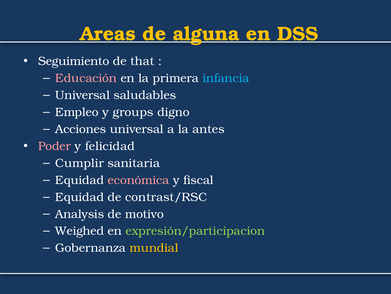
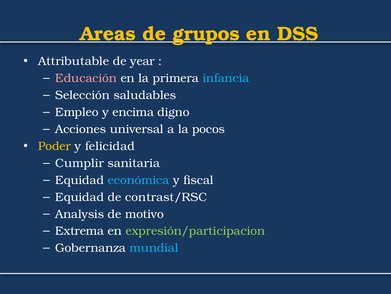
alguna: alguna -> grupos (206, 34)
Seguimiento: Seguimiento -> Attributable (74, 61)
that: that -> year (142, 61)
Universal: Universal -> Selección (83, 95)
groups: groups -> encima (133, 112)
antes: antes -> pocos (209, 129)
Poder colour: pink -> yellow (55, 146)
económica colour: pink -> light blue (138, 180)
Weighed: Weighed -> Extrema (80, 230)
mundial colour: yellow -> light blue (154, 247)
